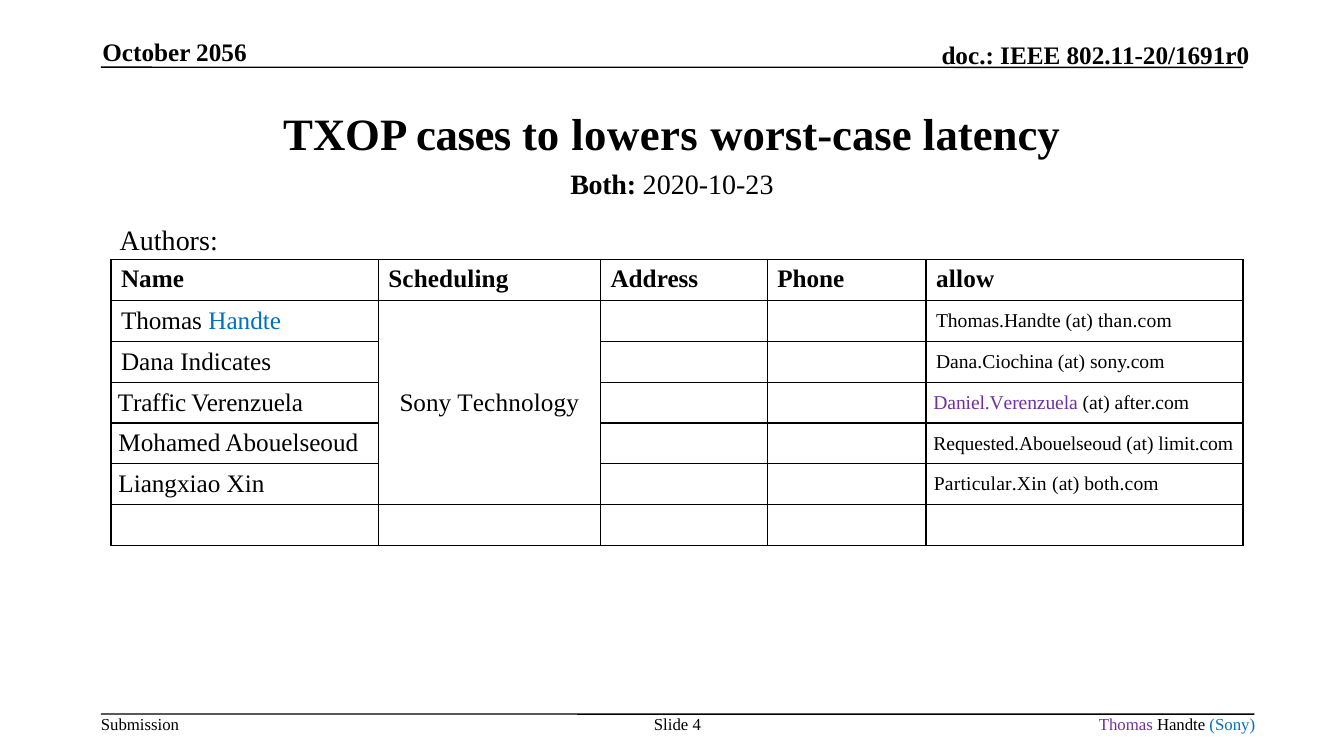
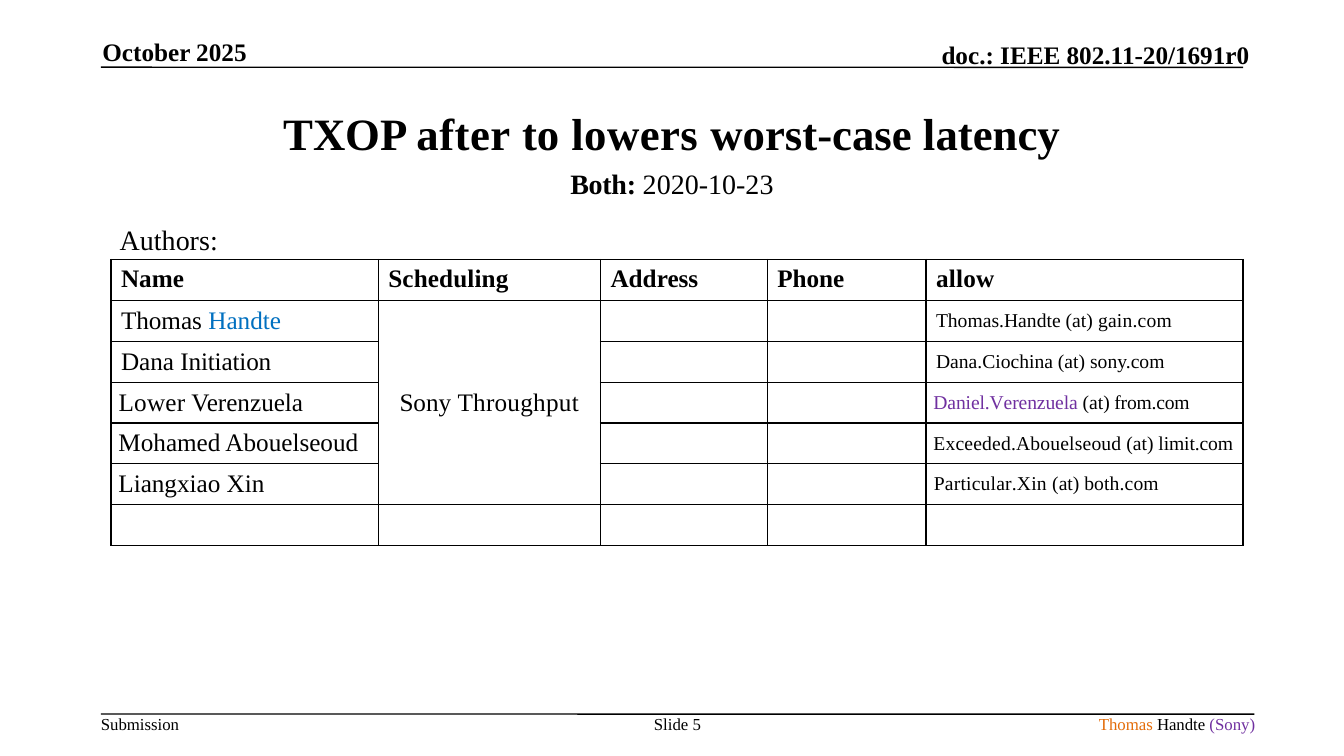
2056: 2056 -> 2025 (221, 53)
cases: cases -> after (463, 136)
than.com: than.com -> gain.com (1135, 321)
Indicates: Indicates -> Initiation (226, 362)
Traffic: Traffic -> Lower (152, 403)
Technology: Technology -> Throughput (518, 403)
after.com: after.com -> from.com (1152, 403)
Requested.Abouelseoud: Requested.Abouelseoud -> Exceeded.Abouelseoud (1027, 444)
4: 4 -> 5 (697, 725)
Thomas colour: purple -> orange (1126, 725)
Sony colour: blue -> purple (1232, 725)
